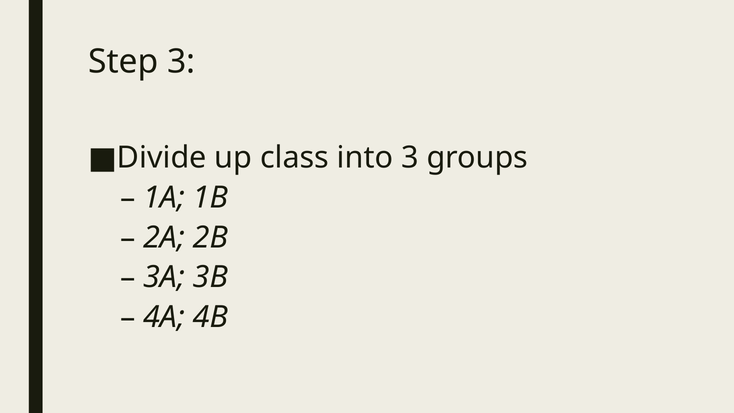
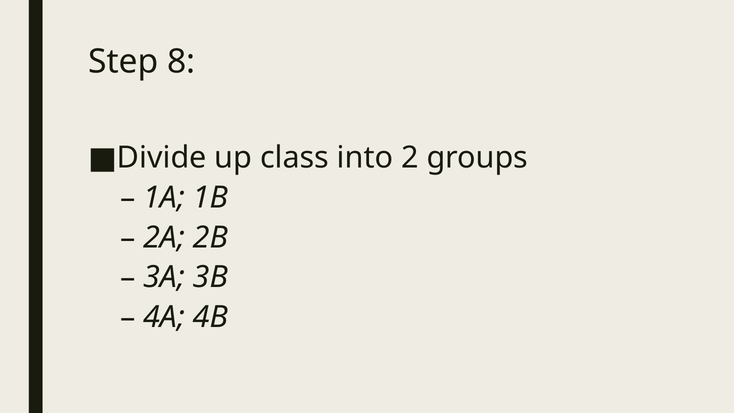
Step 3: 3 -> 8 (181, 62)
into 3: 3 -> 2 (410, 158)
